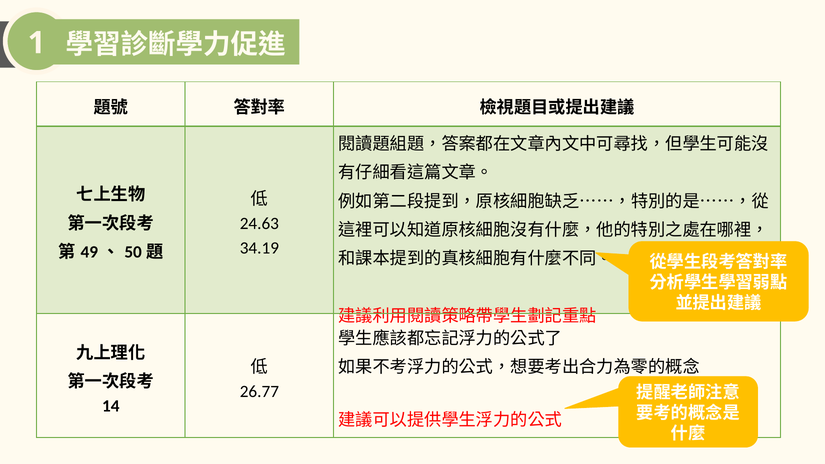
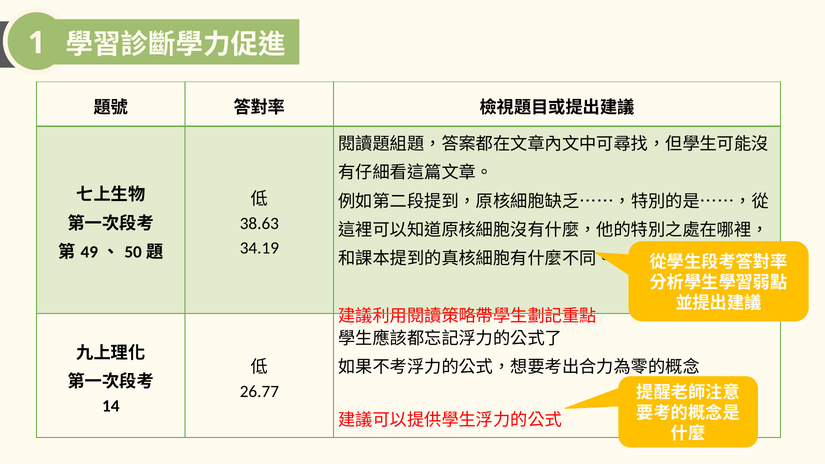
24.63: 24.63 -> 38.63 (259, 224)
